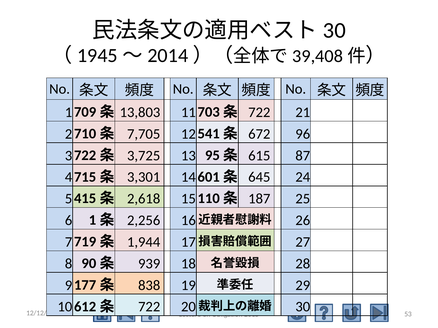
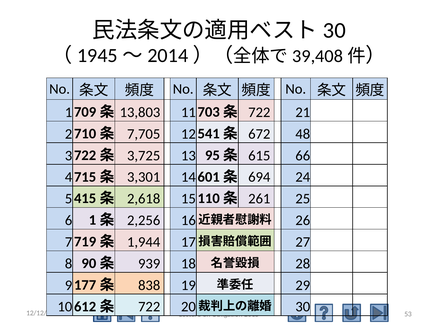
96: 96 -> 48 (303, 134)
87: 87 -> 66 (303, 156)
645: 645 -> 694 (259, 177)
187: 187 -> 261 (259, 199)
